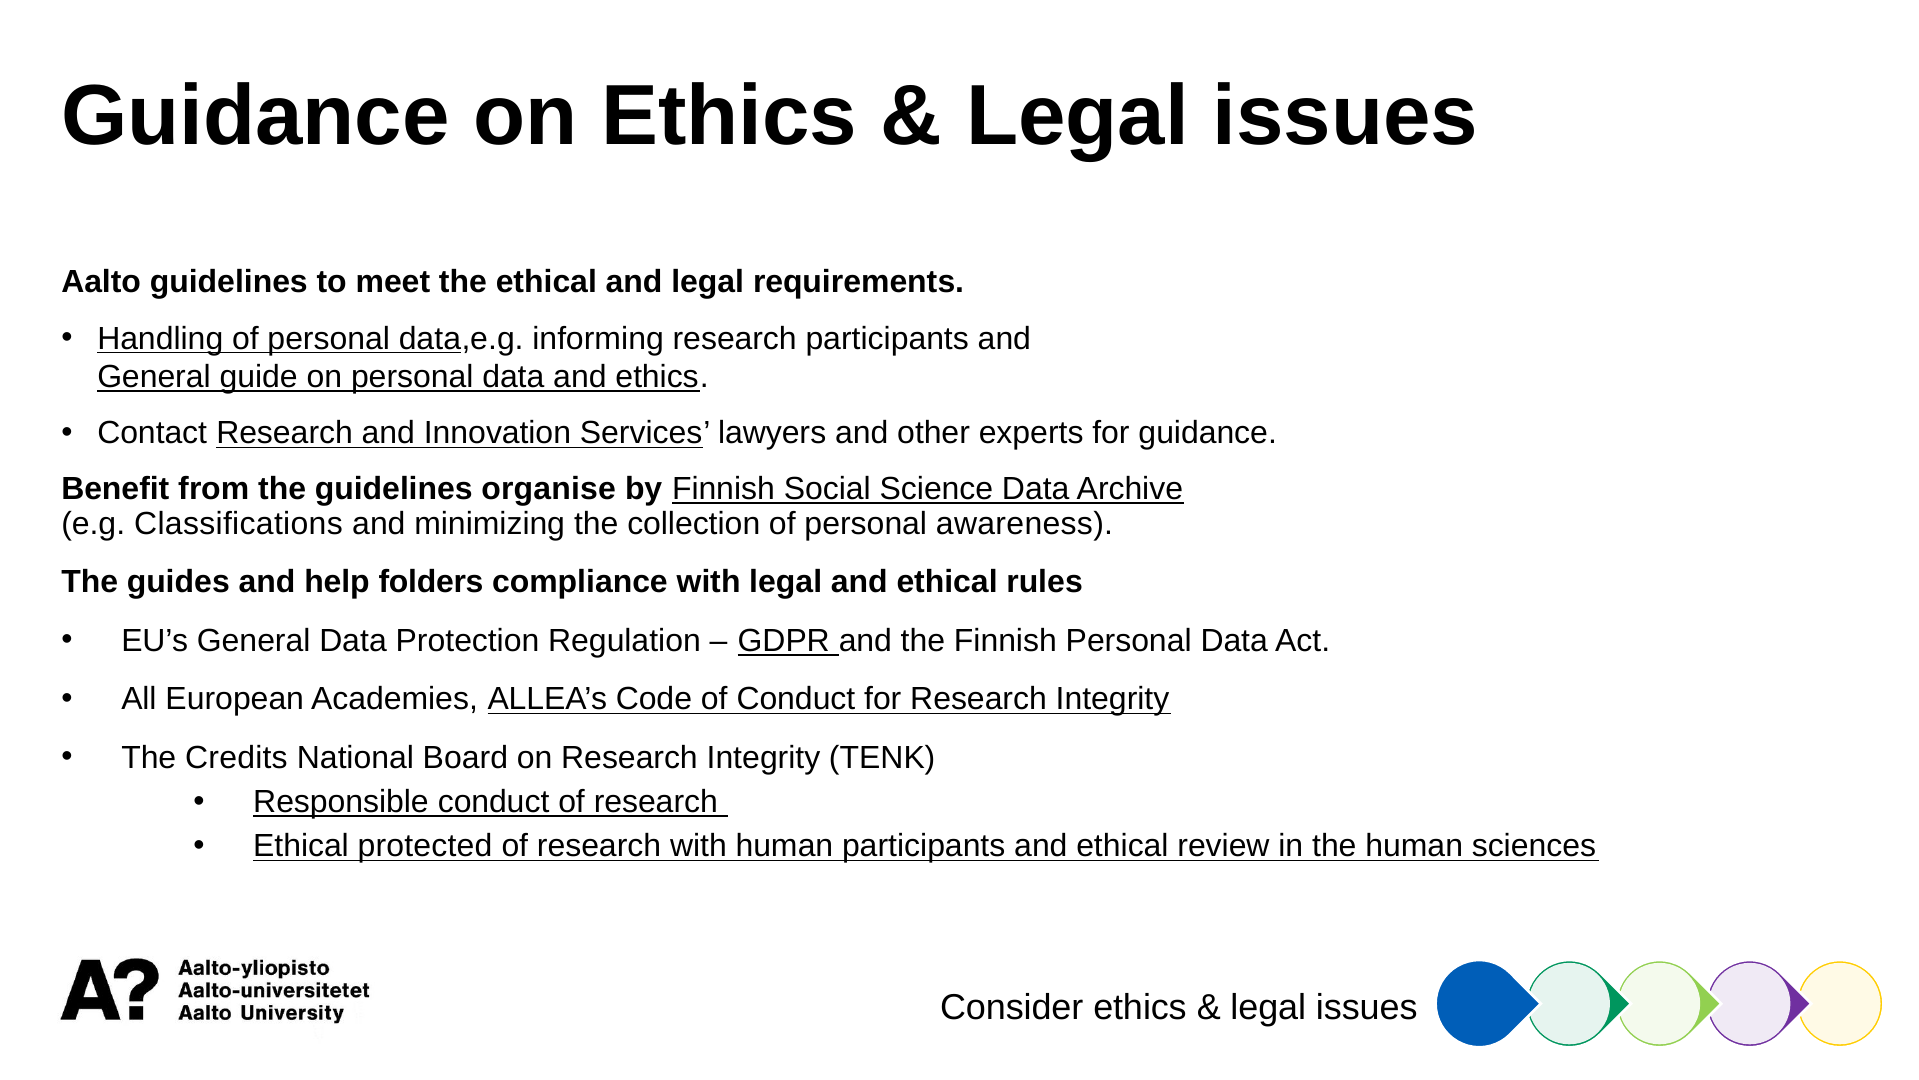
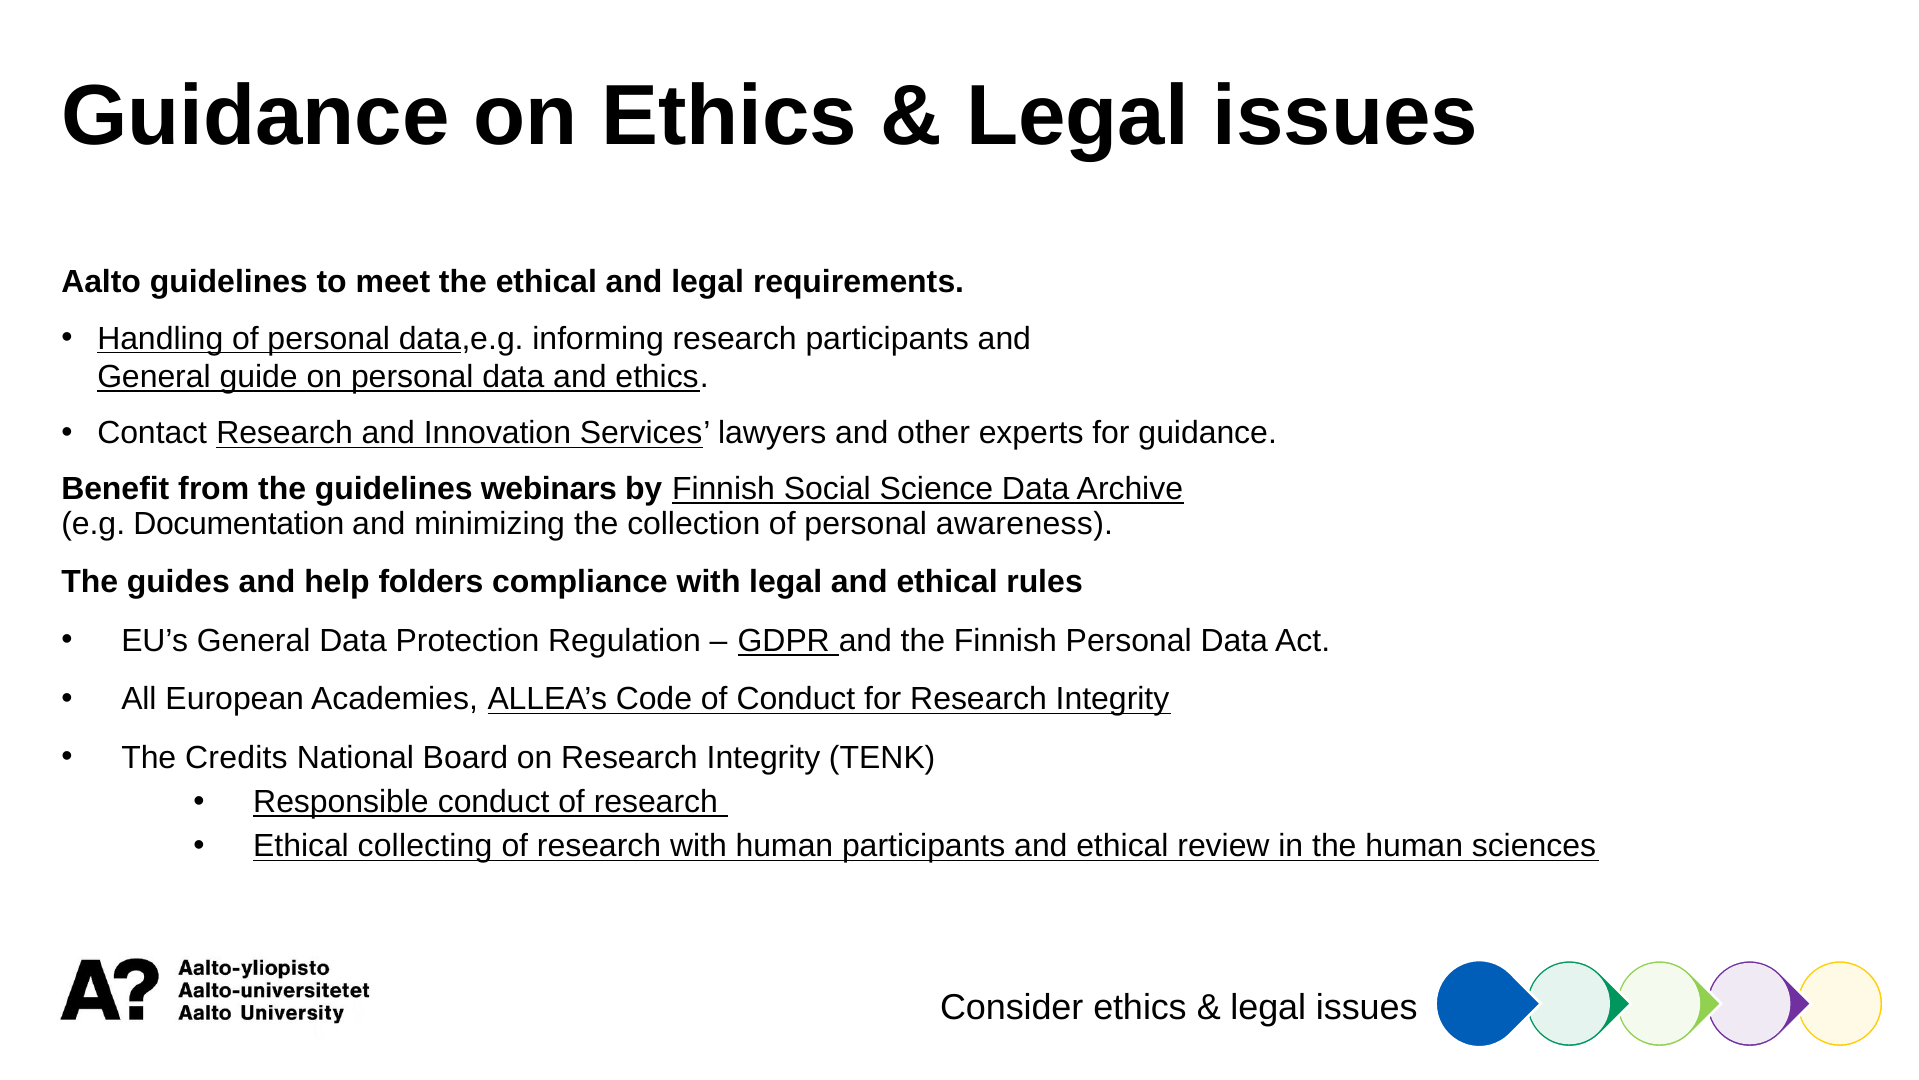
organise: organise -> webinars (549, 489)
Classifications: Classifications -> Documentation (239, 523)
protected: protected -> collecting (425, 846)
